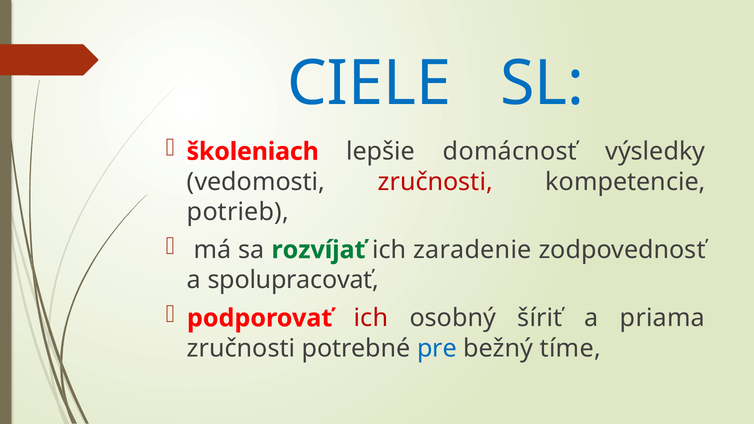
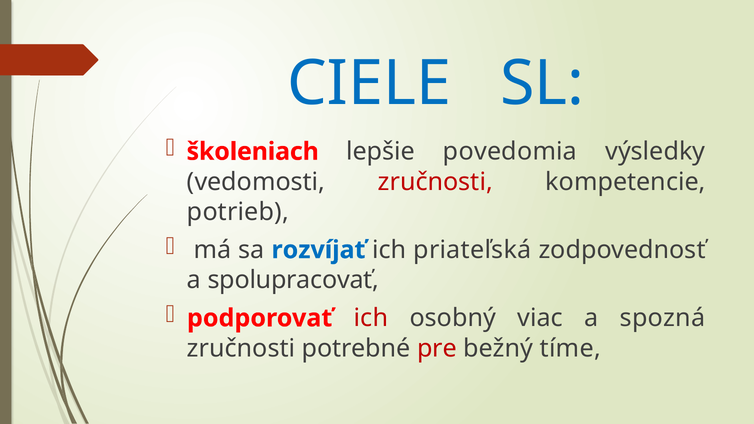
domácnosť: domácnosť -> povedomia (510, 152)
rozvíjať colour: green -> blue (318, 250)
zaradenie: zaradenie -> priateľská (472, 250)
šíriť: šíriť -> viac (540, 318)
priama: priama -> spozná (662, 318)
pre colour: blue -> red (437, 348)
